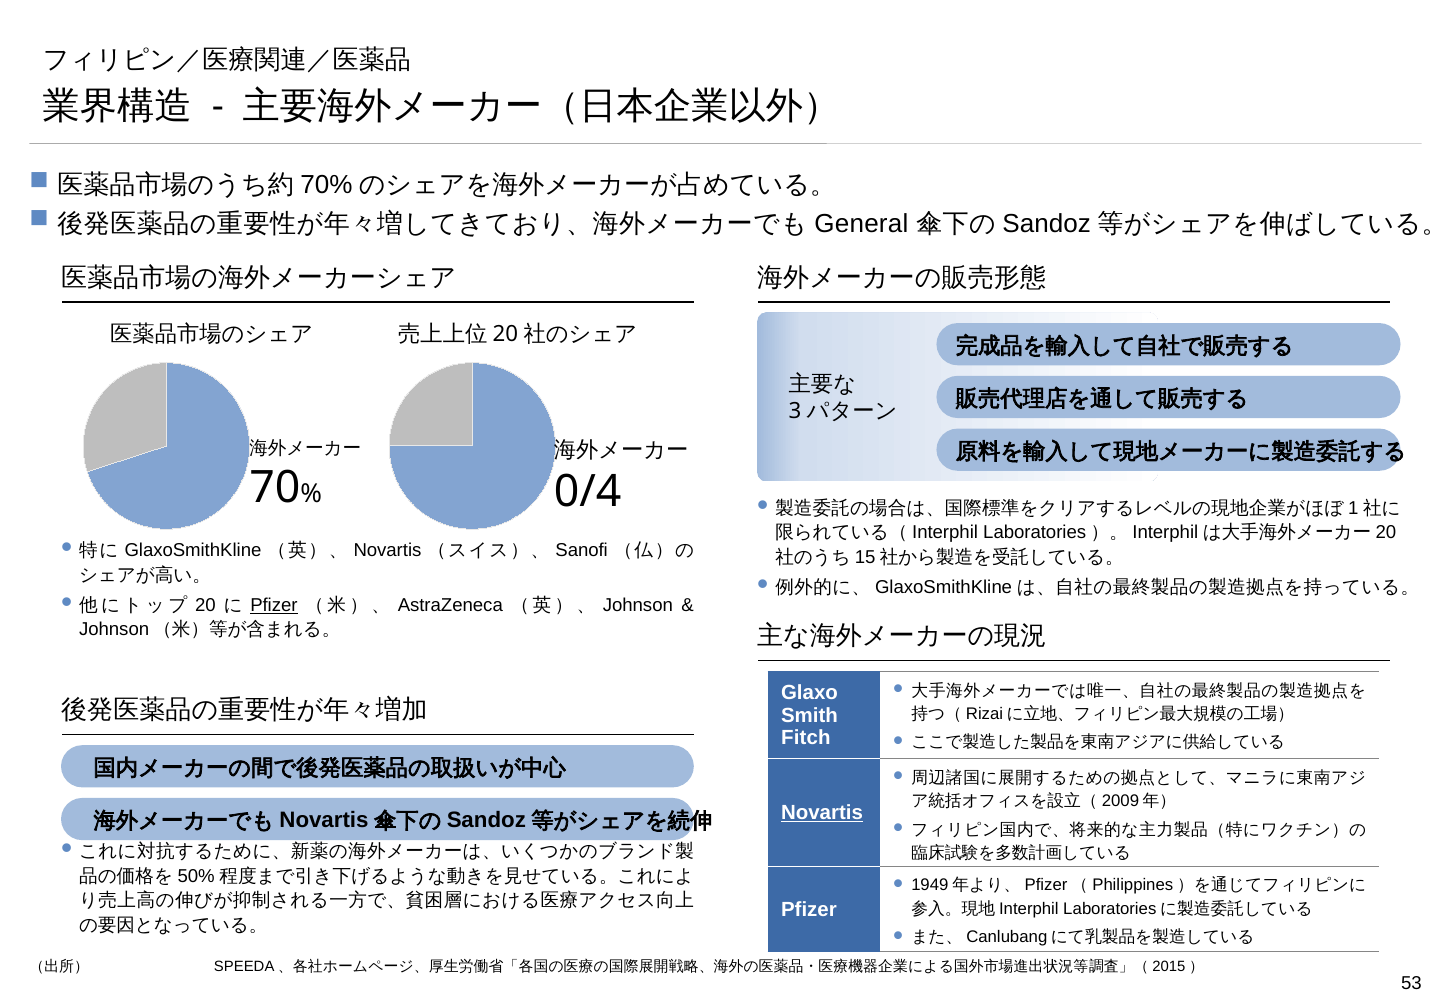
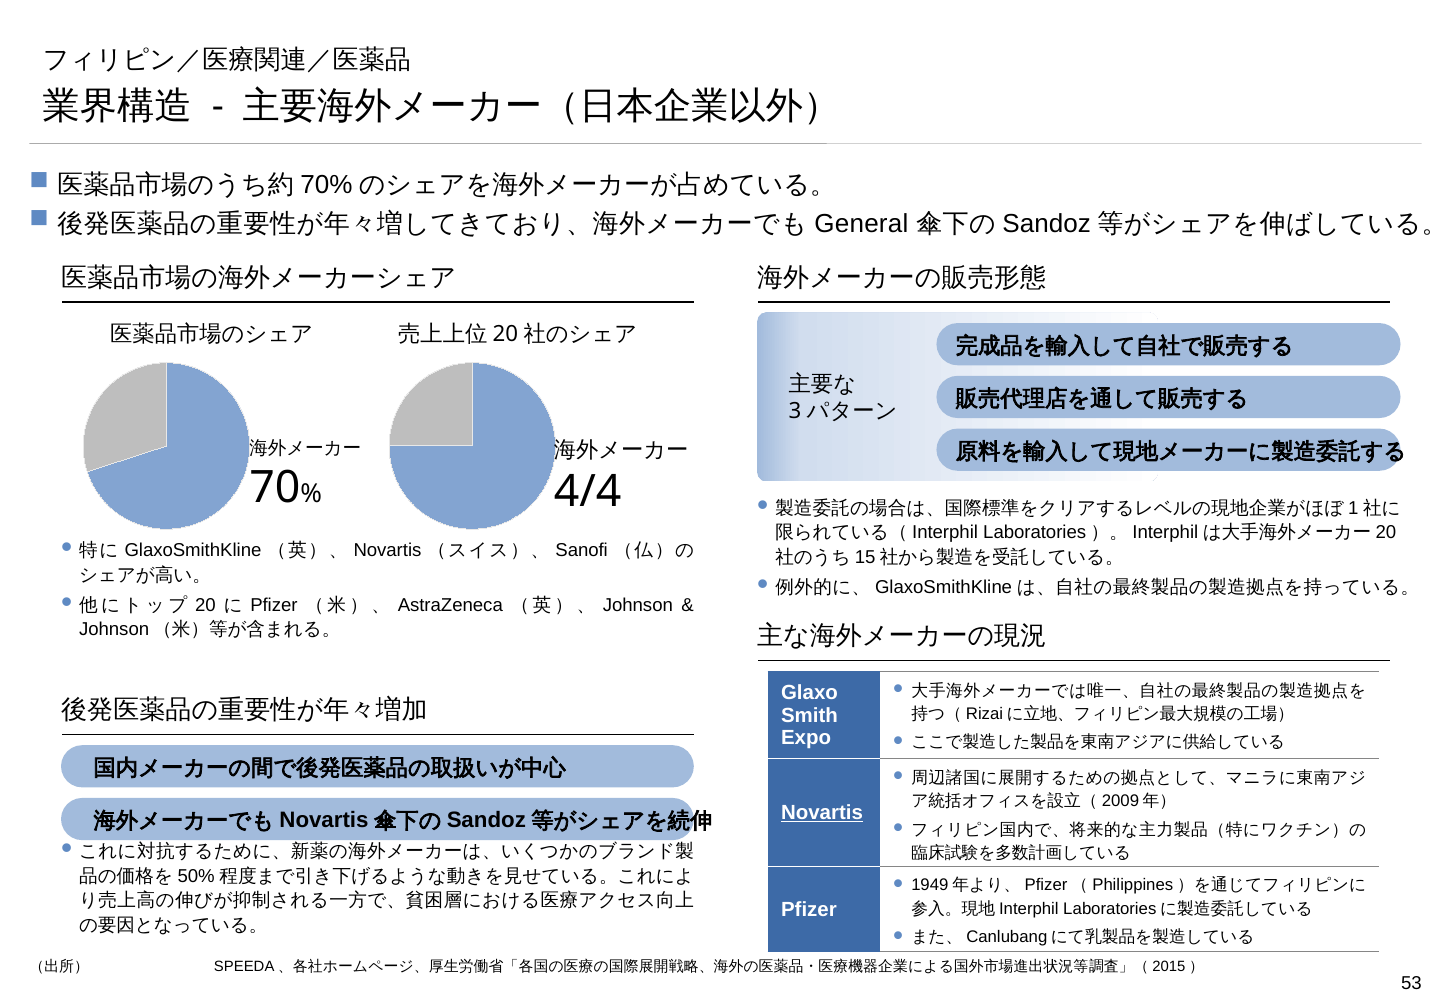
0/4: 0/4 -> 4/4 (588, 492)
Pfizer underline: present -> none (274, 605)
Fitch: Fitch -> Expo (806, 738)
